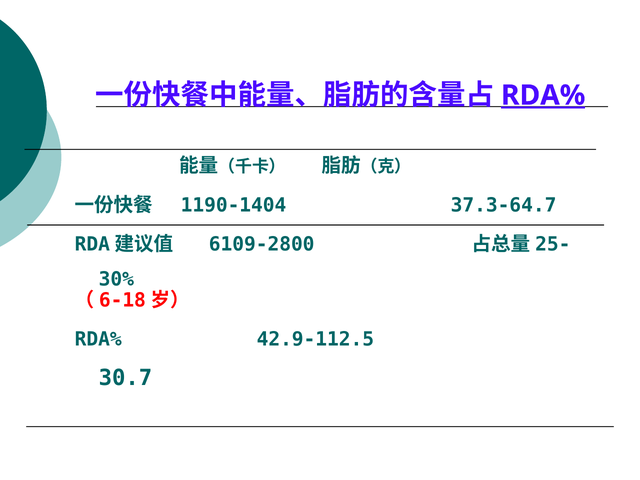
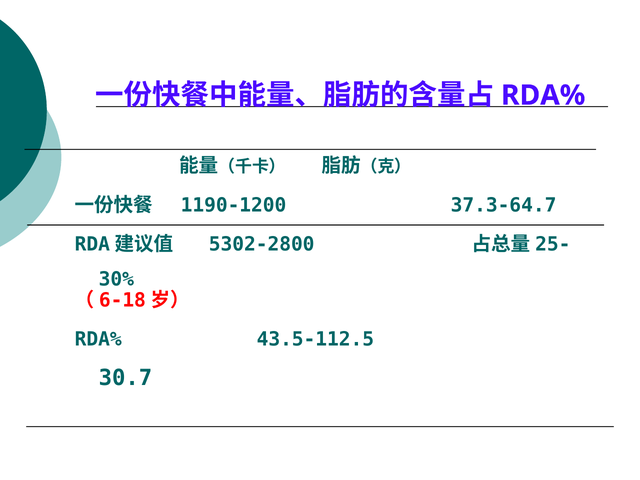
RDA% underline: present -> none (543, 95)
1190-1404: 1190-1404 -> 1190-1200 (234, 205)
6109-2800: 6109-2800 -> 5302-2800 (262, 244)
42.9-112.5: 42.9-112.5 -> 43.5-112.5 (315, 339)
